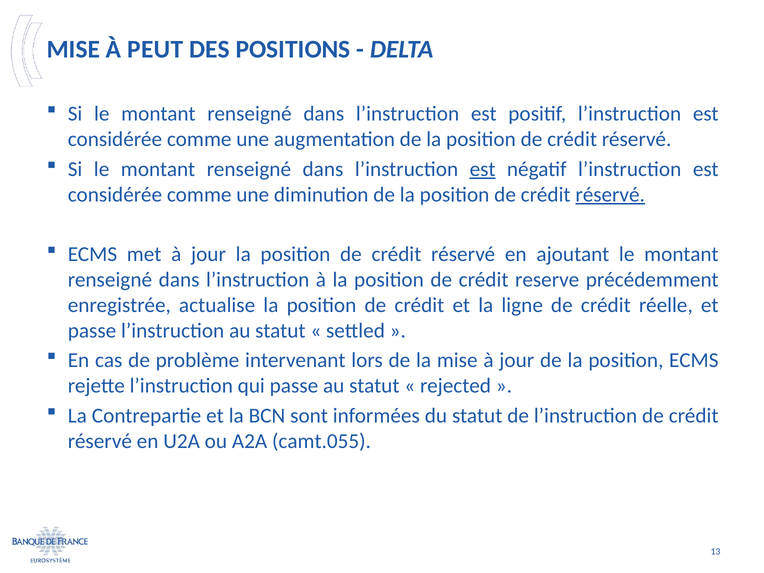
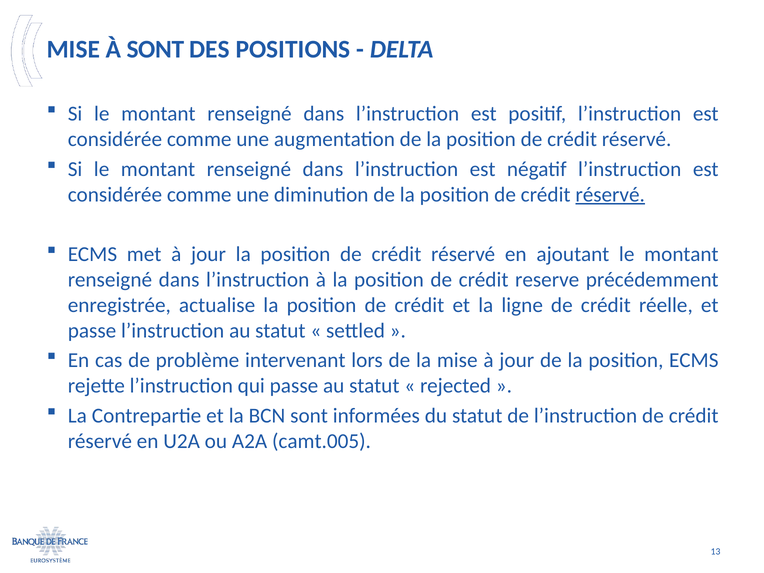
À PEUT: PEUT -> SONT (155, 50)
est underline: present -> none (483, 169)
camt.055: camt.055 -> camt.005 (321, 441)
